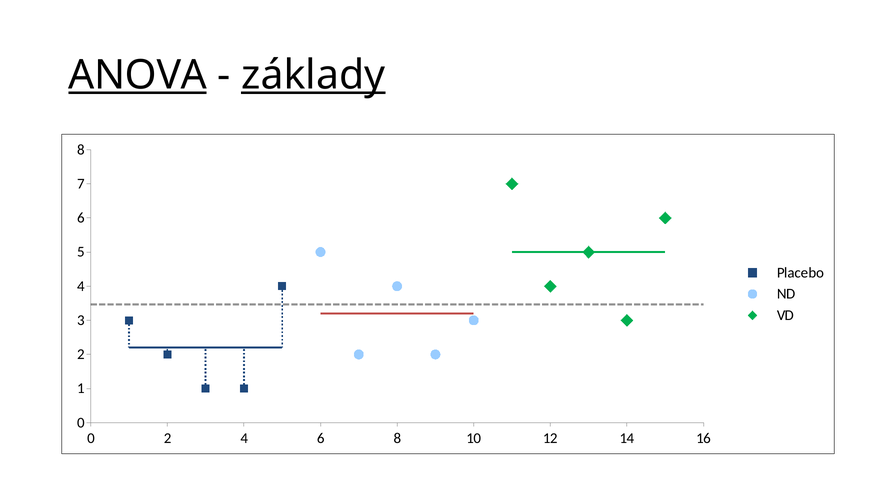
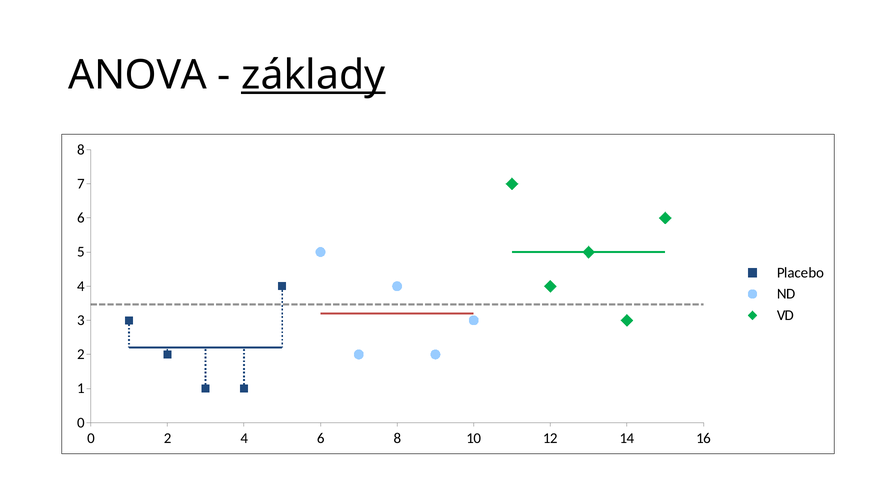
ANOVA underline: present -> none (138, 75)
